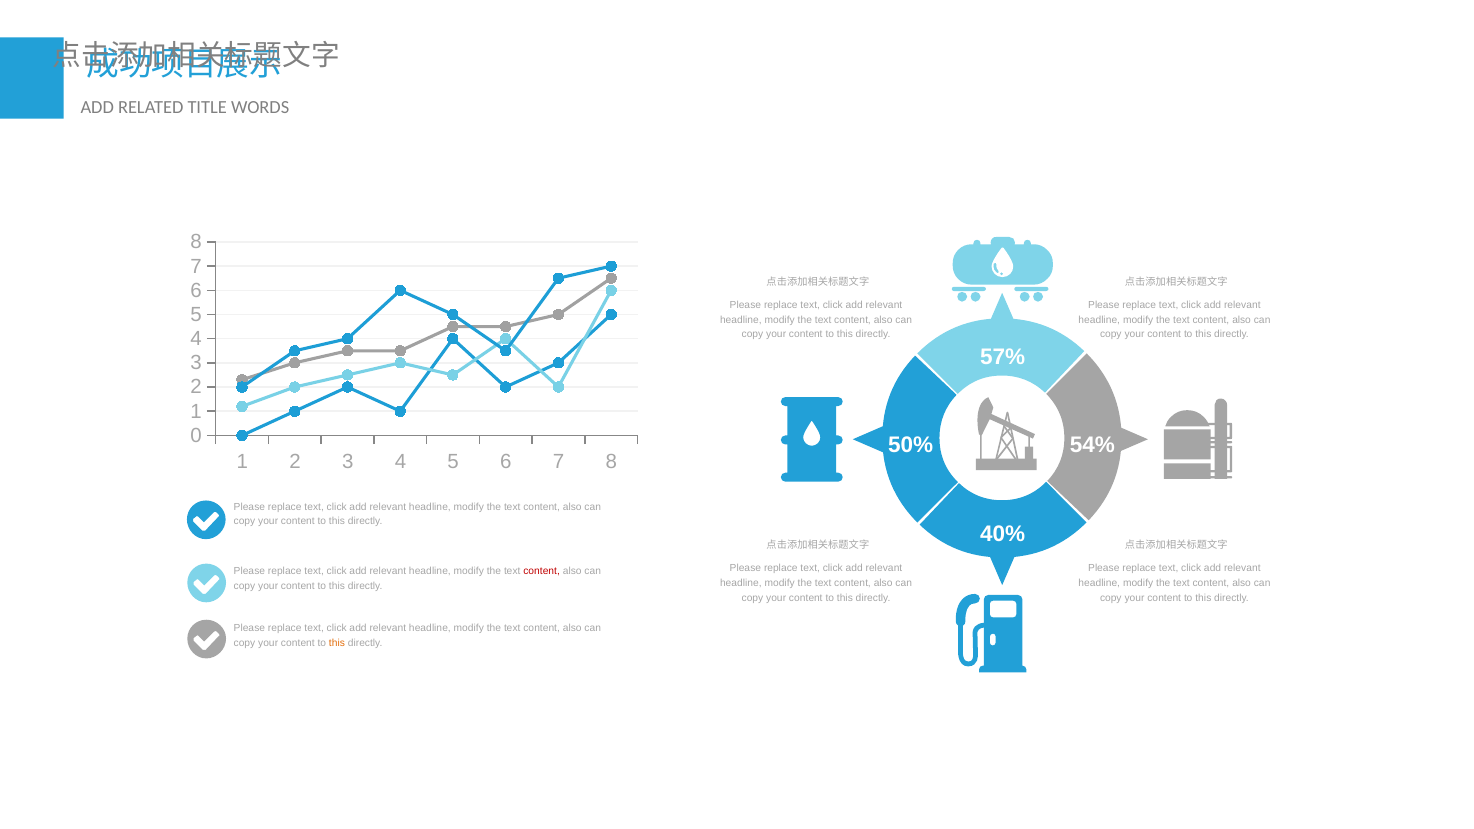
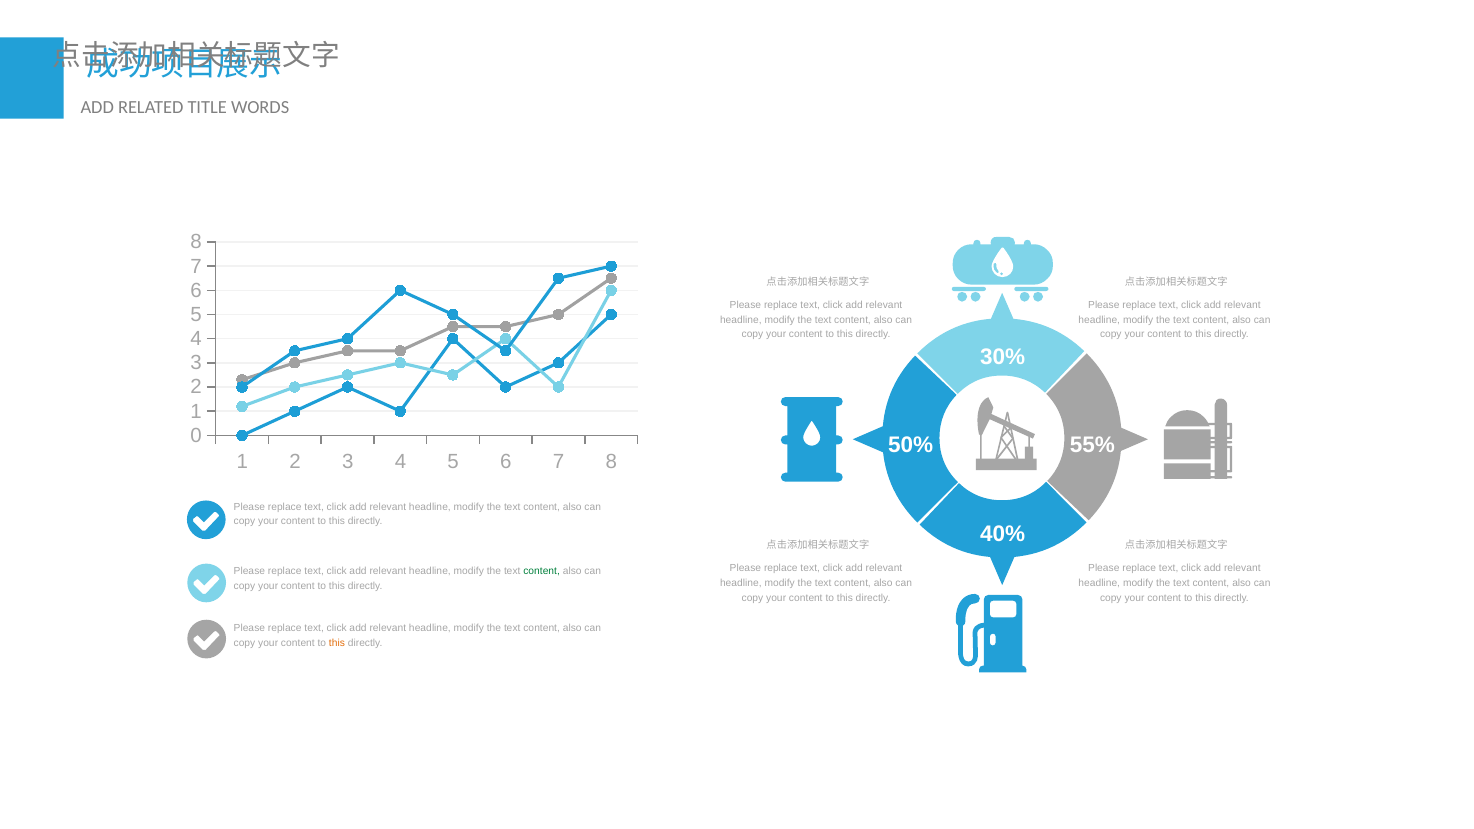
57%: 57% -> 30% (1003, 357)
54%: 54% -> 55% (1092, 445)
content colour: red -> green (542, 571)
